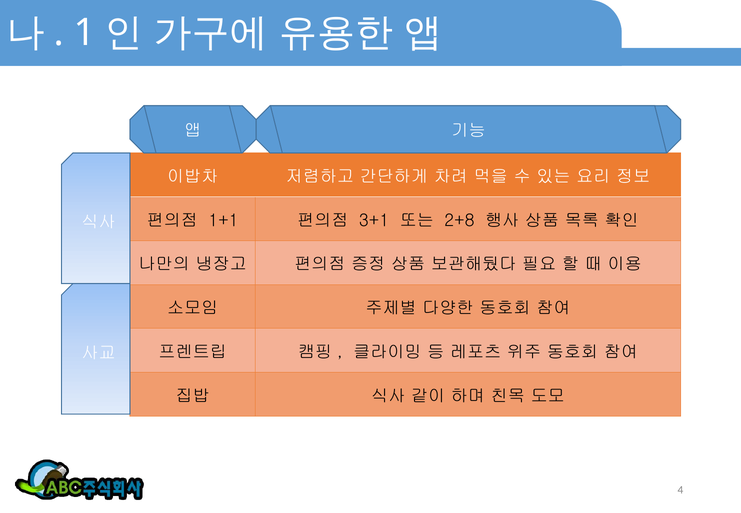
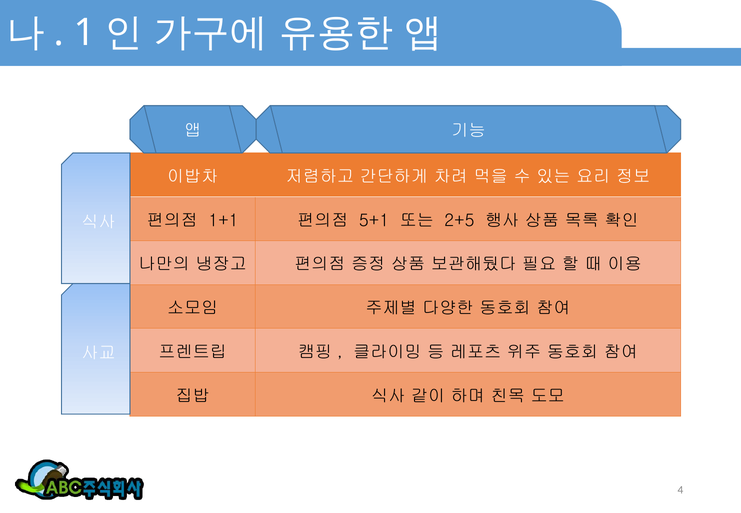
3+1: 3+1 -> 5+1 (374, 220)
2+8: 2+8 -> 2+5 (459, 220)
